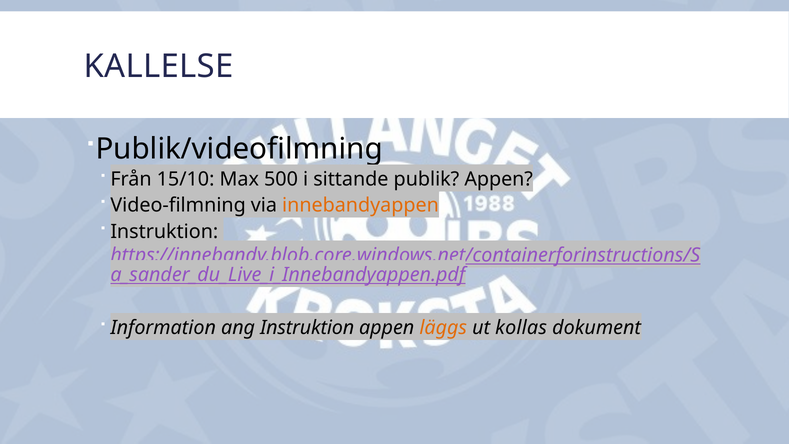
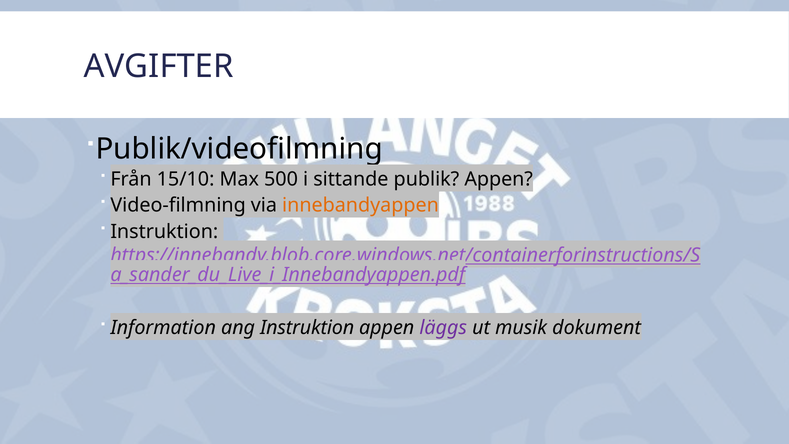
KALLELSE: KALLELSE -> AVGIFTER (159, 66)
läggs colour: orange -> purple (443, 327)
kollas: kollas -> musik (521, 327)
